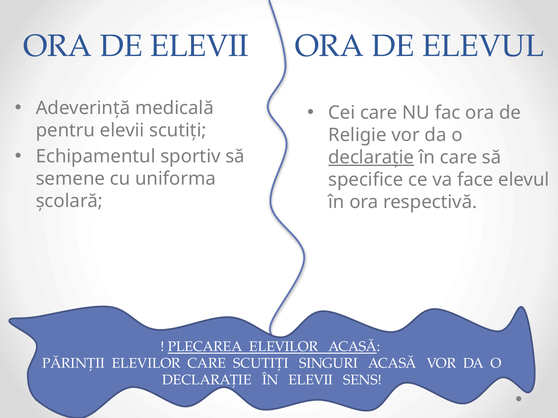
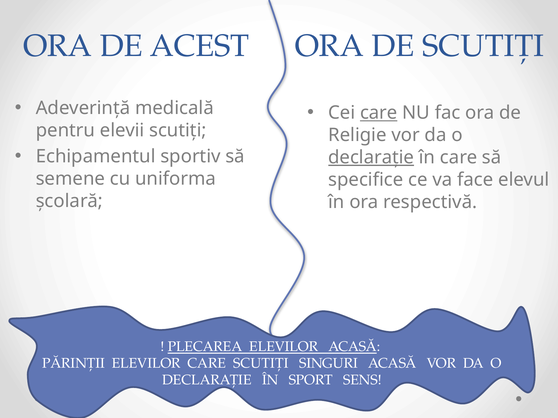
DE ELEVII: ELEVII -> ACEST (199, 46)
DE ELEVUL: ELEVUL -> SCUTIȚI (483, 46)
care underline: none -> present (379, 113)
ÎN ELEVII: ELEVII -> SPORT (311, 380)
